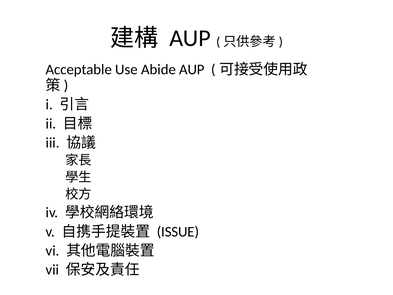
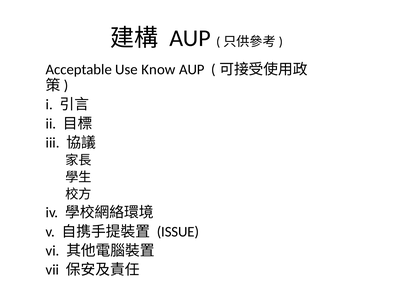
Abide: Abide -> Know (158, 69)
